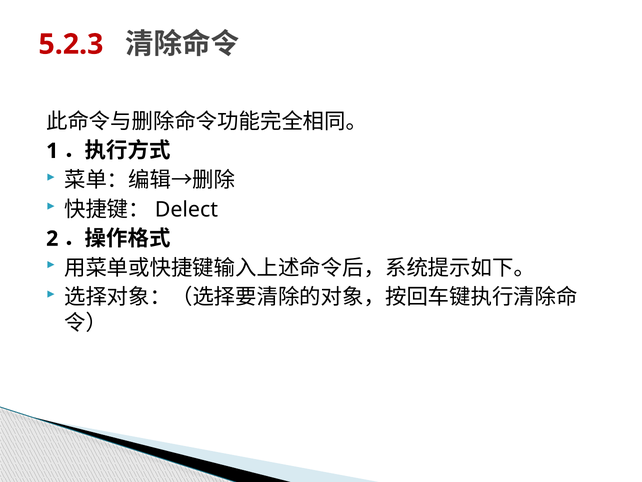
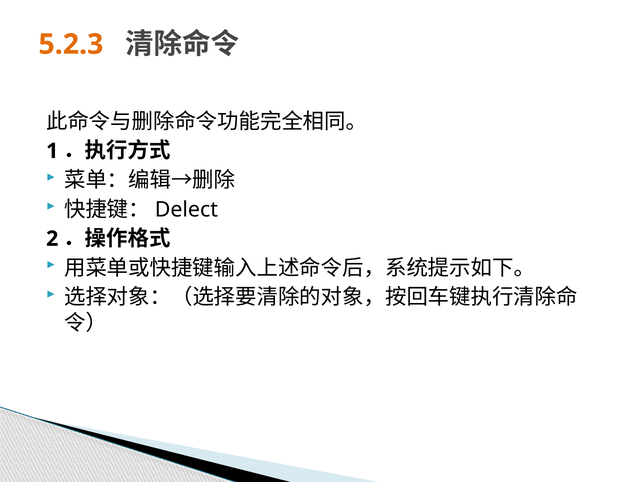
5.2.3 colour: red -> orange (71, 44)
